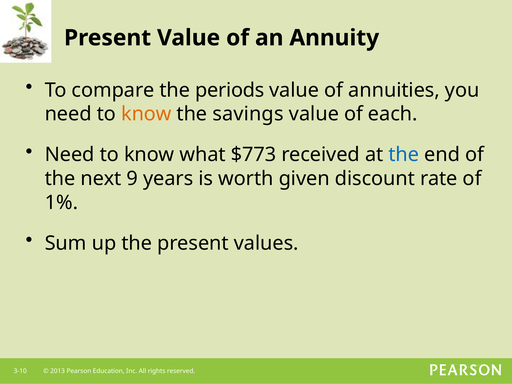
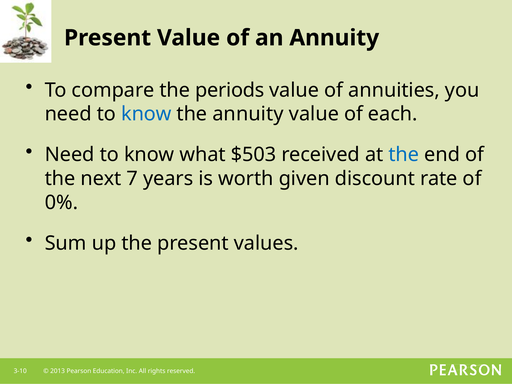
know colour: orange -> blue (146, 114)
the savings: savings -> annuity (248, 114)
$773: $773 -> $503 (254, 155)
9: 9 -> 7 (132, 179)
1%: 1% -> 0% (61, 203)
